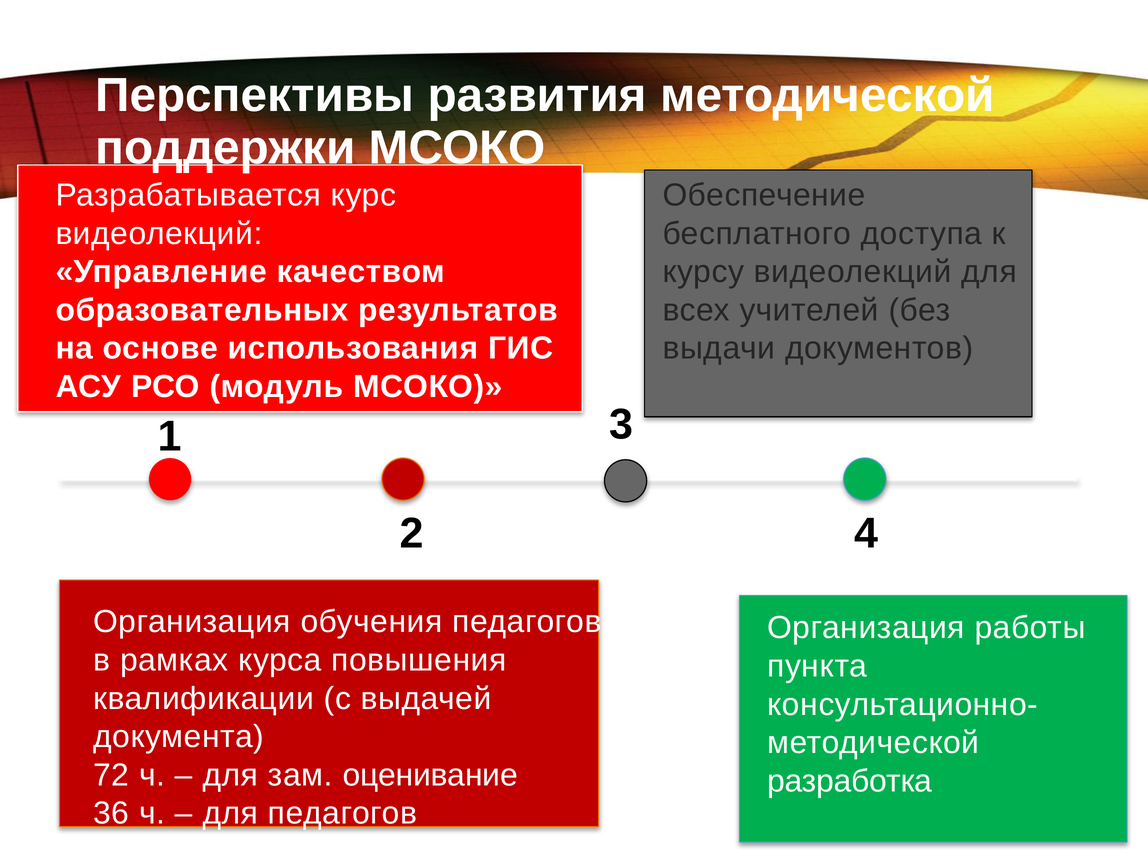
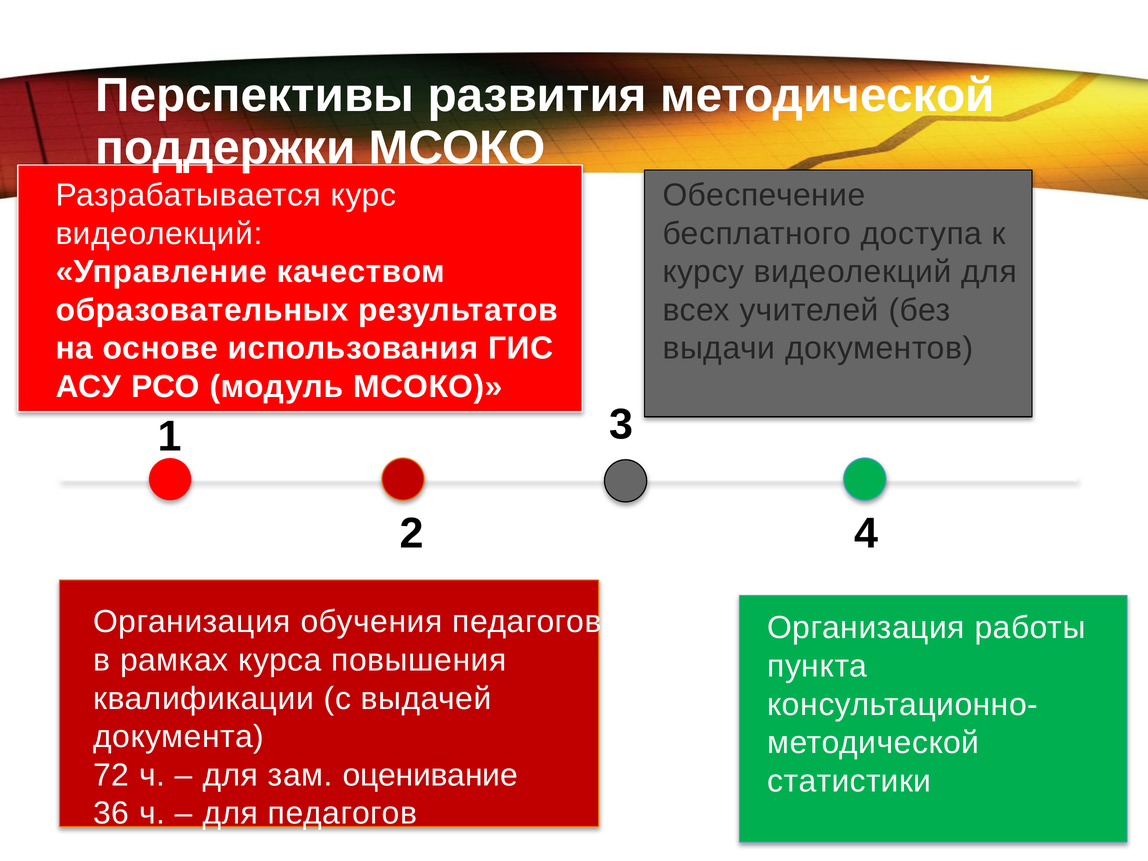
разработка: разработка -> статистики (849, 781)
